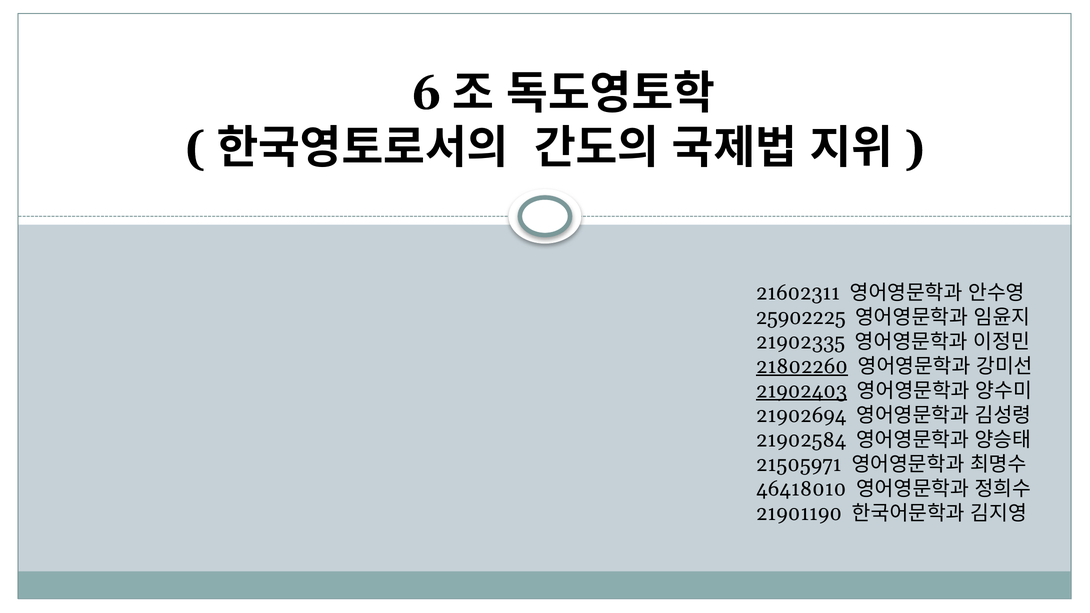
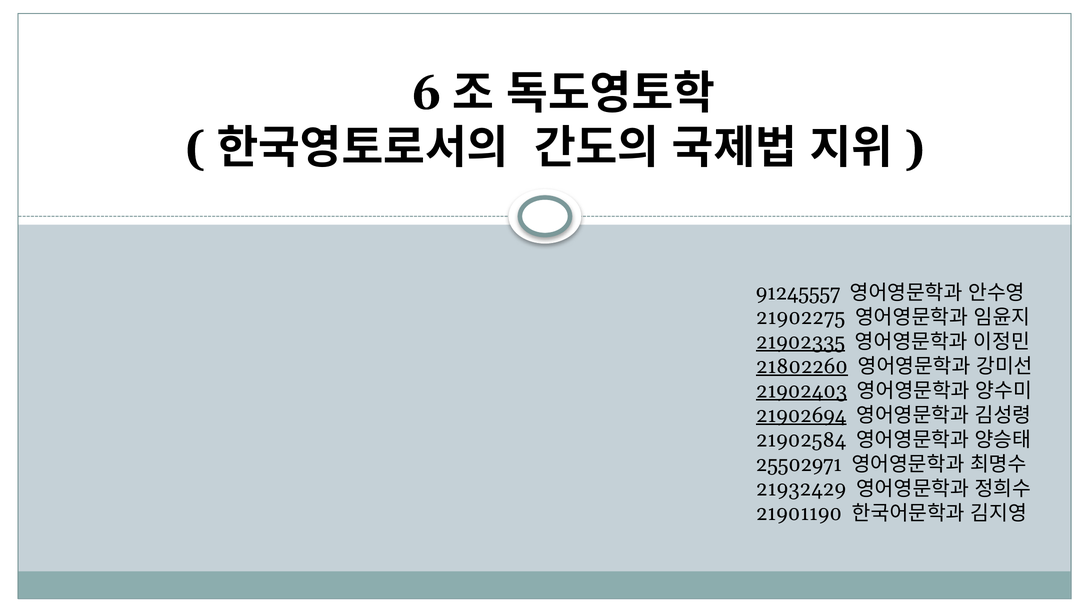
21602311: 21602311 -> 91245557 (798, 293)
25902225: 25902225 -> 21902275 (801, 318)
21902335 underline: none -> present (801, 342)
21902694 underline: none -> present (801, 416)
21505971: 21505971 -> 25502971 (799, 465)
46418010: 46418010 -> 21932429 (801, 489)
